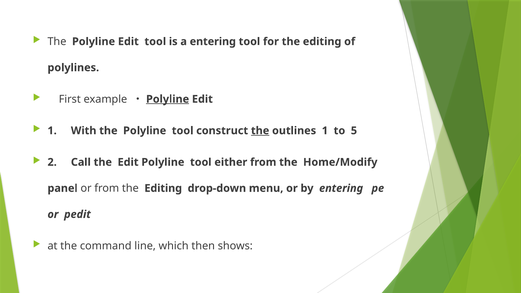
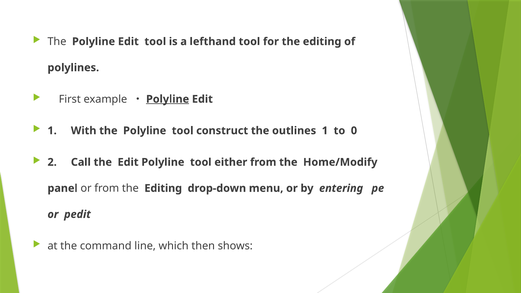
a entering: entering -> lefthand (213, 42)
the underline: present -> none (260, 131)
5: 5 -> 0 (354, 131)
